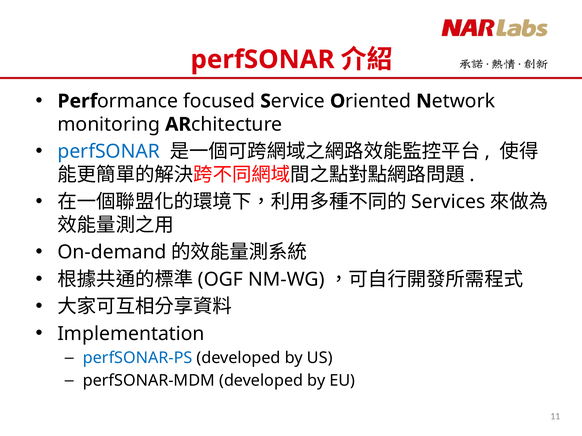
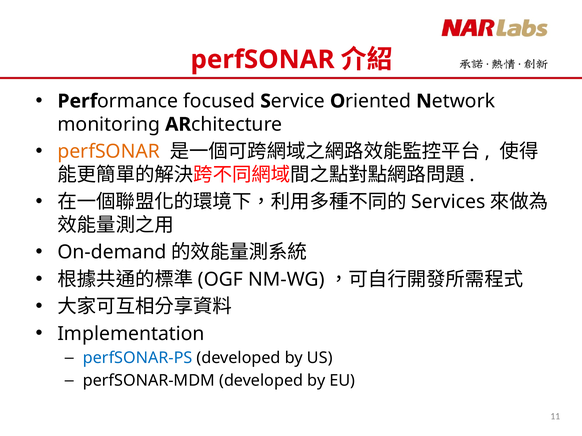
perfSONAR colour: blue -> orange (109, 152)
